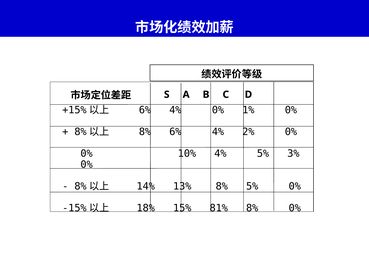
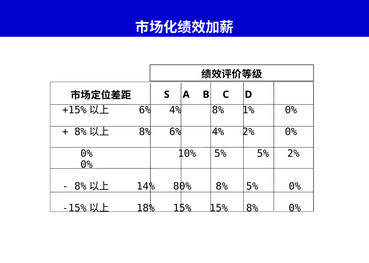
4% 0%: 0% -> 8% (218, 110)
10% 4%: 4% -> 5% (220, 154)
5% 3%: 3% -> 2% (293, 154)
13%: 13% -> 80% (182, 187)
15% 81%: 81% -> 15% (219, 209)
